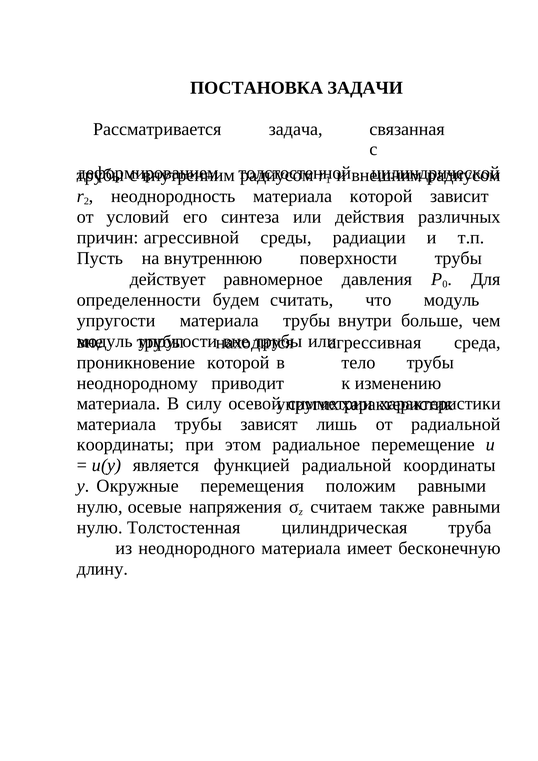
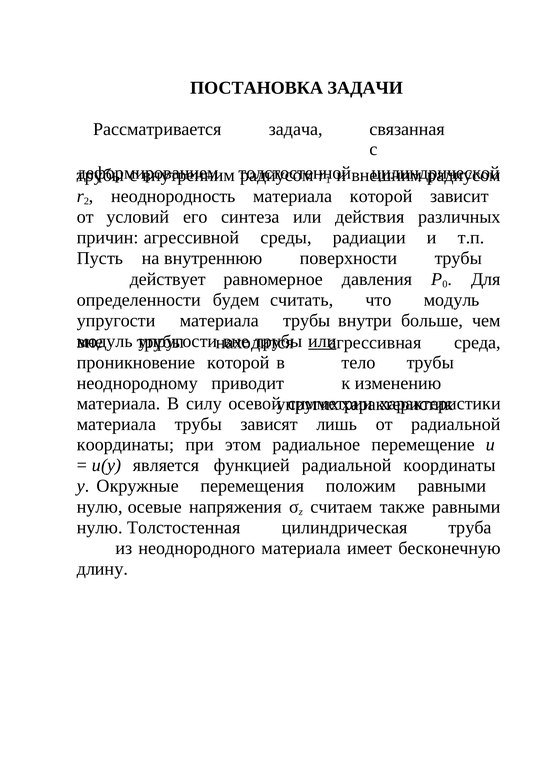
или underline: none -> present (322, 341)
